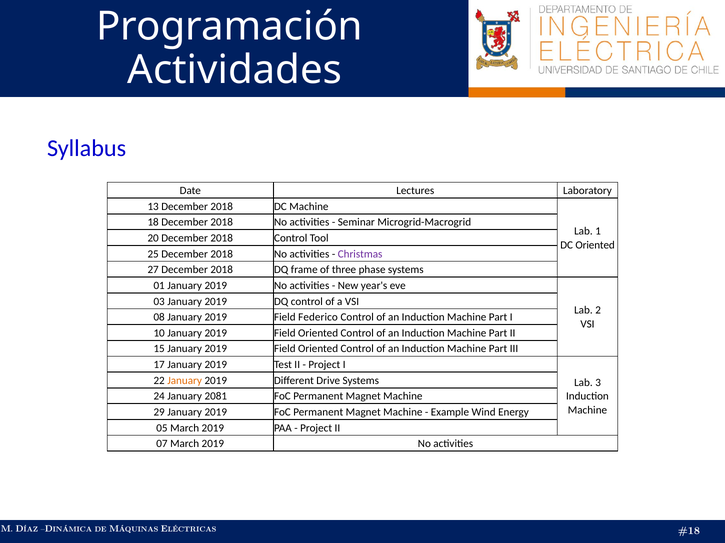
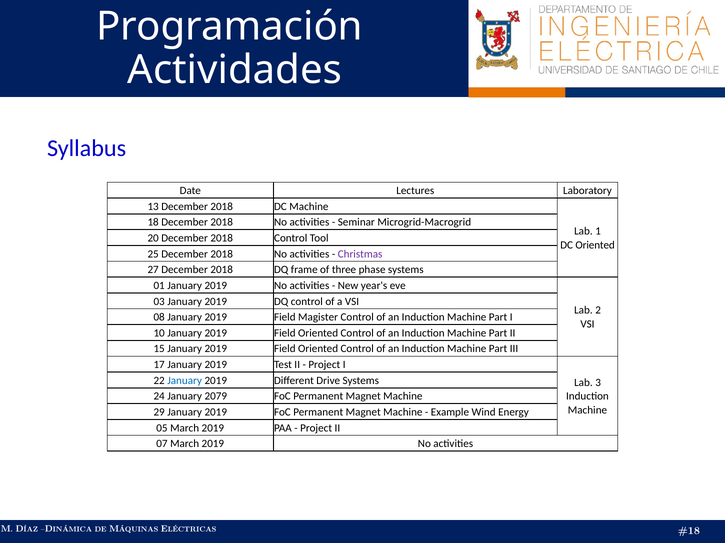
Federico: Federico -> Magister (318, 318)
January colour: orange -> blue (185, 381)
2081: 2081 -> 2079 (216, 397)
